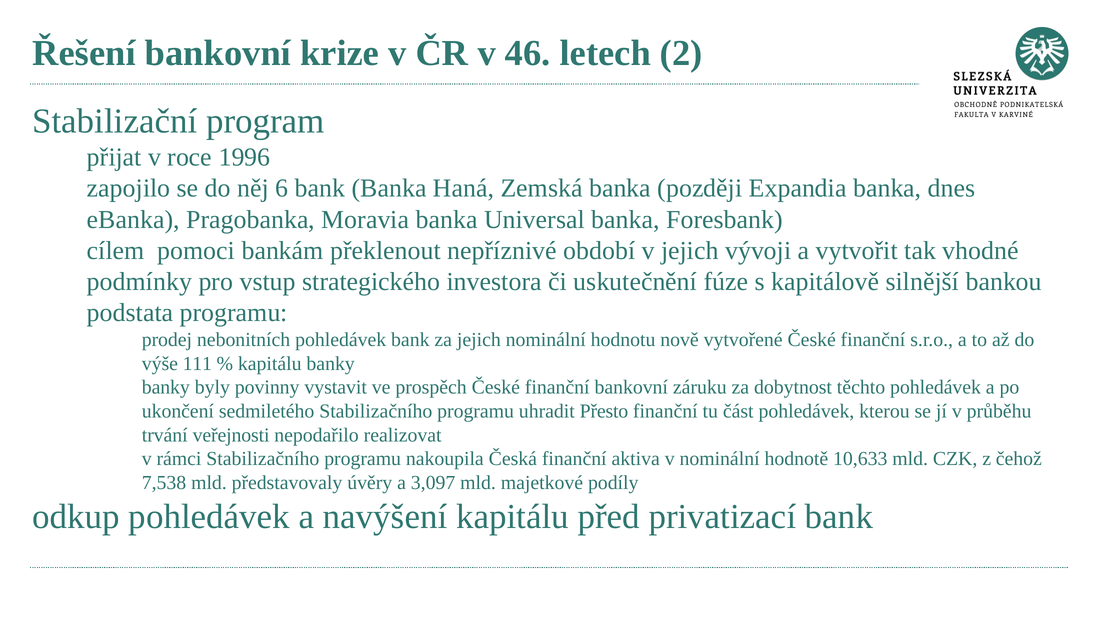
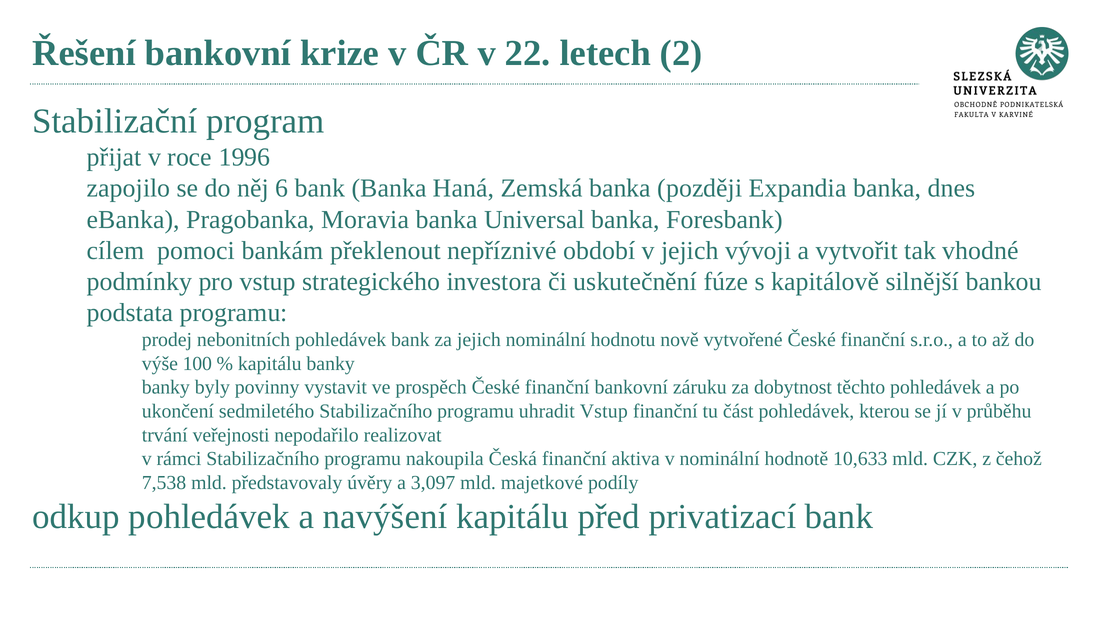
46: 46 -> 22 (528, 53)
111: 111 -> 100 (197, 363)
uhradit Přesto: Přesto -> Vstup (604, 411)
